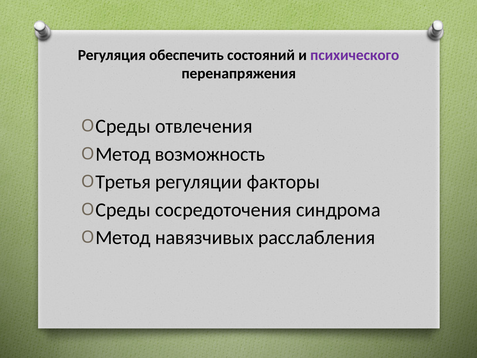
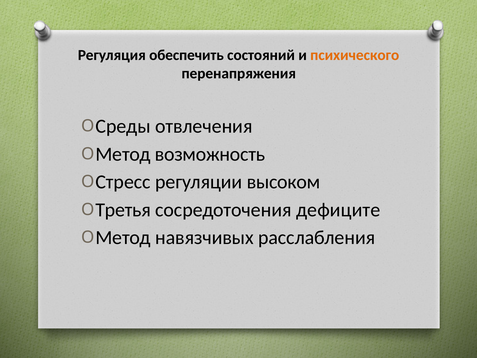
психического colour: purple -> orange (355, 55)
Третья: Третья -> Стресс (123, 182)
факторы: факторы -> высоком (284, 182)
Среды: Среды -> Третья (123, 210)
синдрома: синдрома -> дефиците (338, 210)
